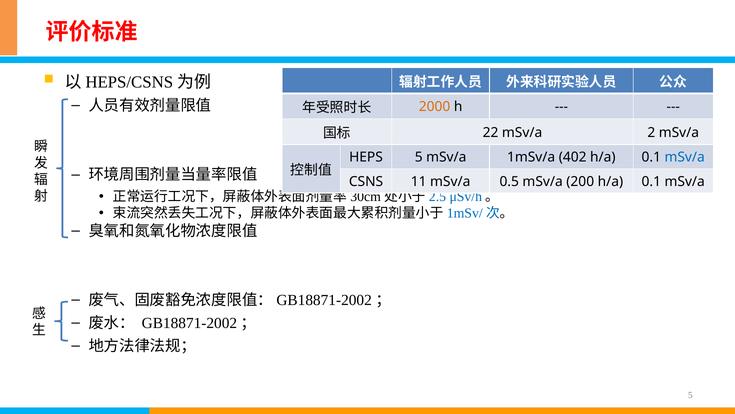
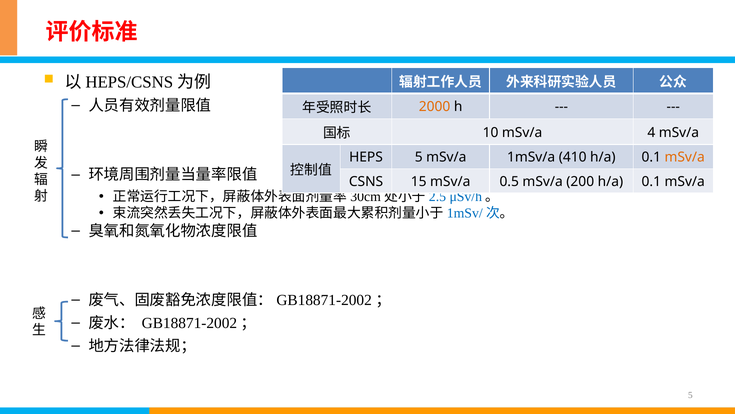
22: 22 -> 10 (491, 132)
2: 2 -> 4 (651, 132)
402: 402 -> 410 (573, 157)
mSv/a colour: blue -> orange (685, 157)
11: 11 -> 15 (419, 181)
